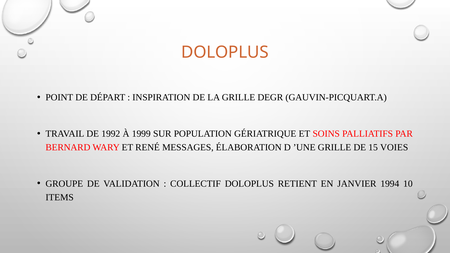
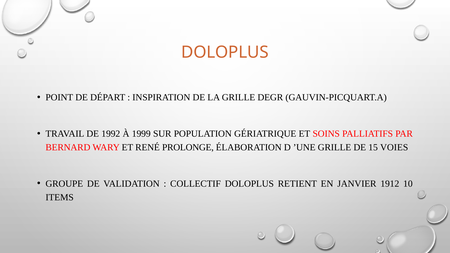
MESSAGES: MESSAGES -> PROLONGE (188, 147)
1994: 1994 -> 1912 (390, 184)
